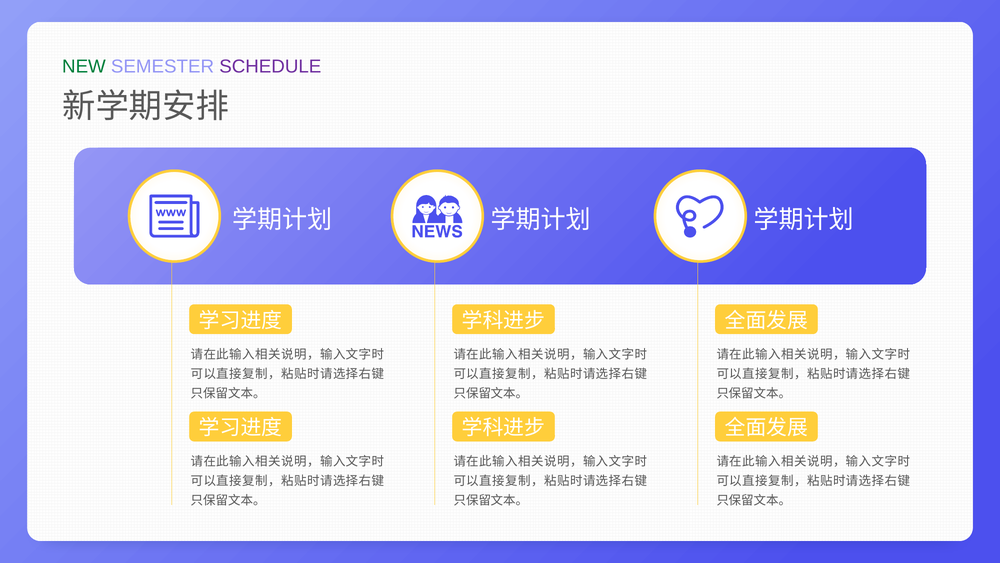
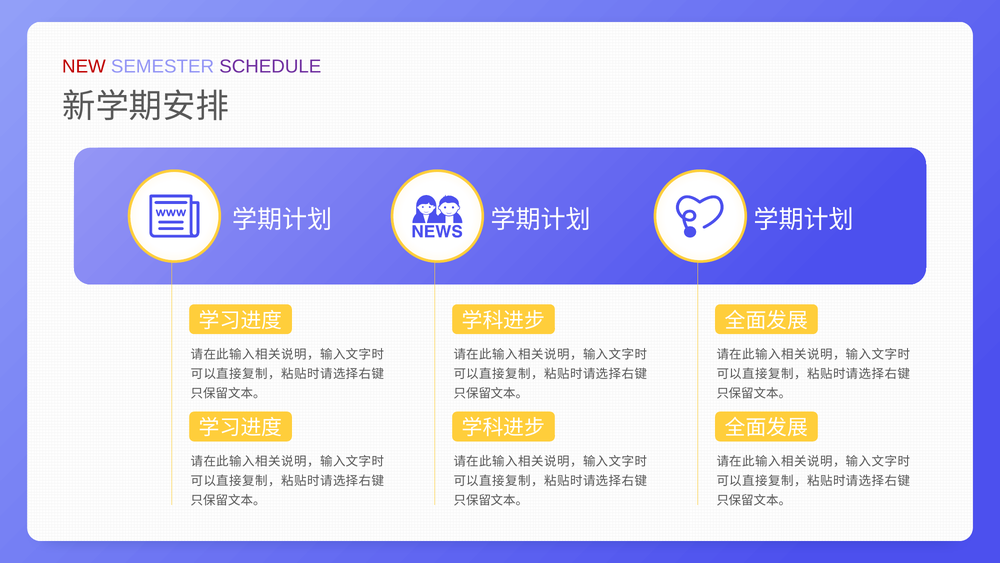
NEW colour: green -> red (84, 67)
